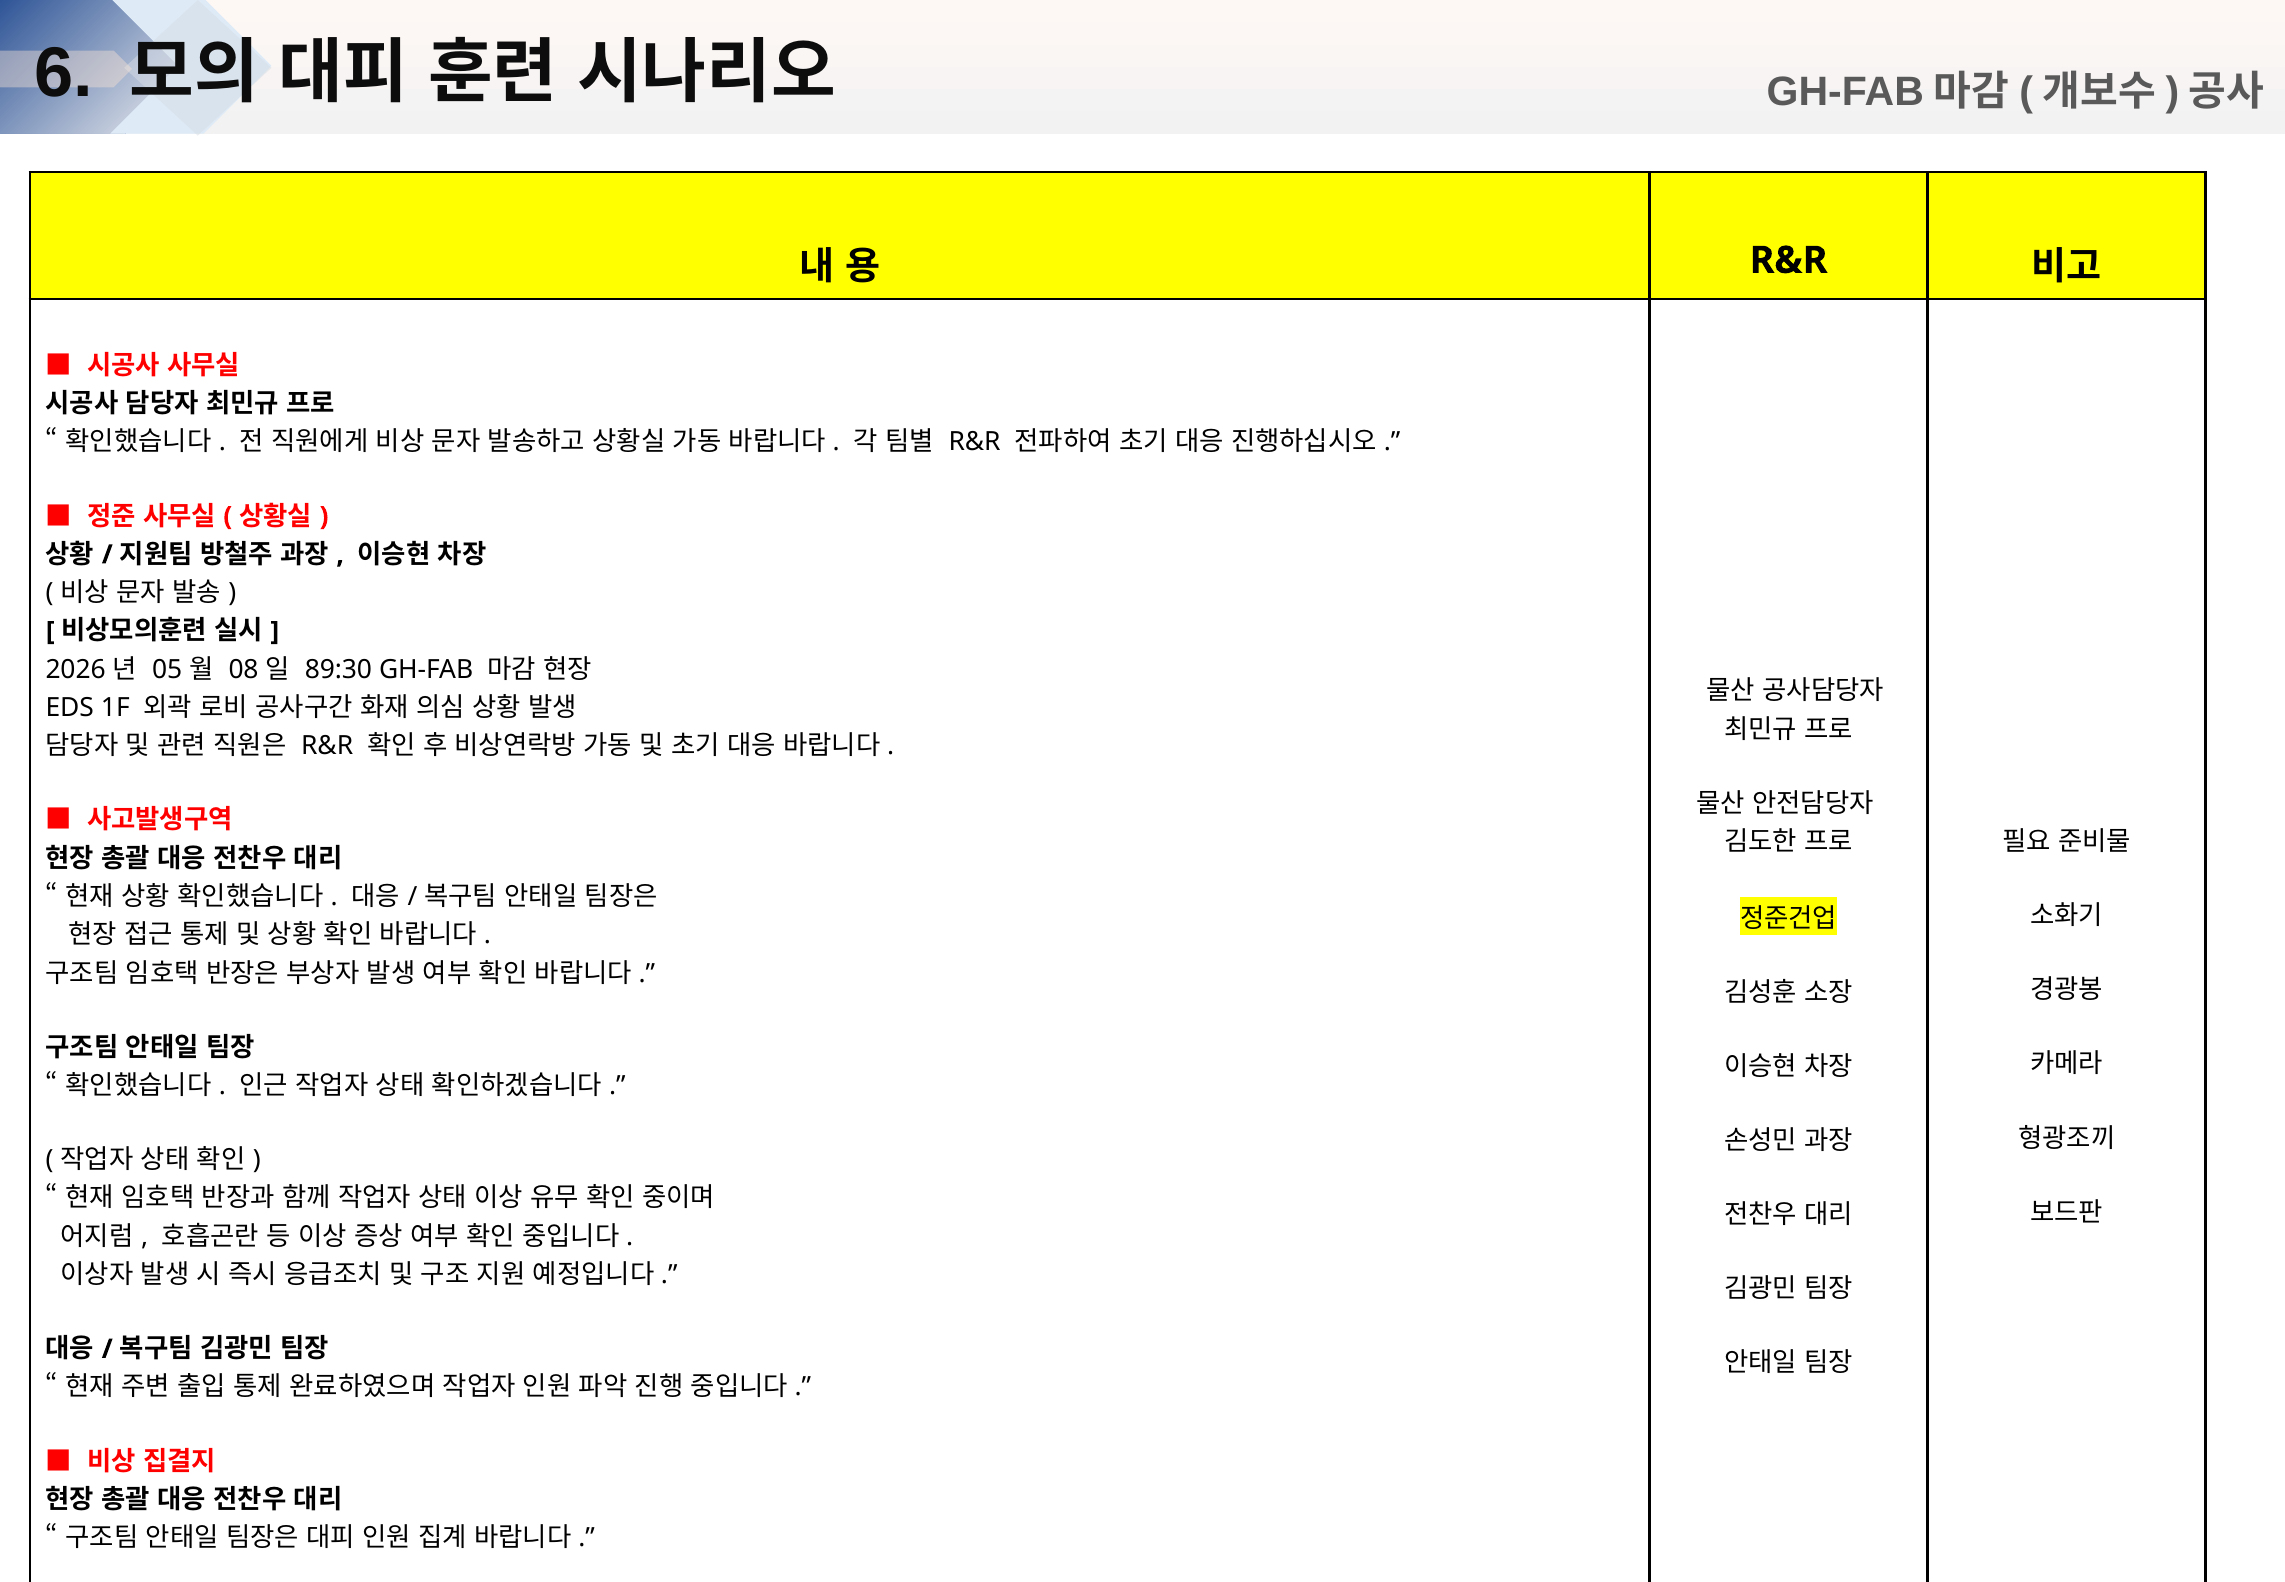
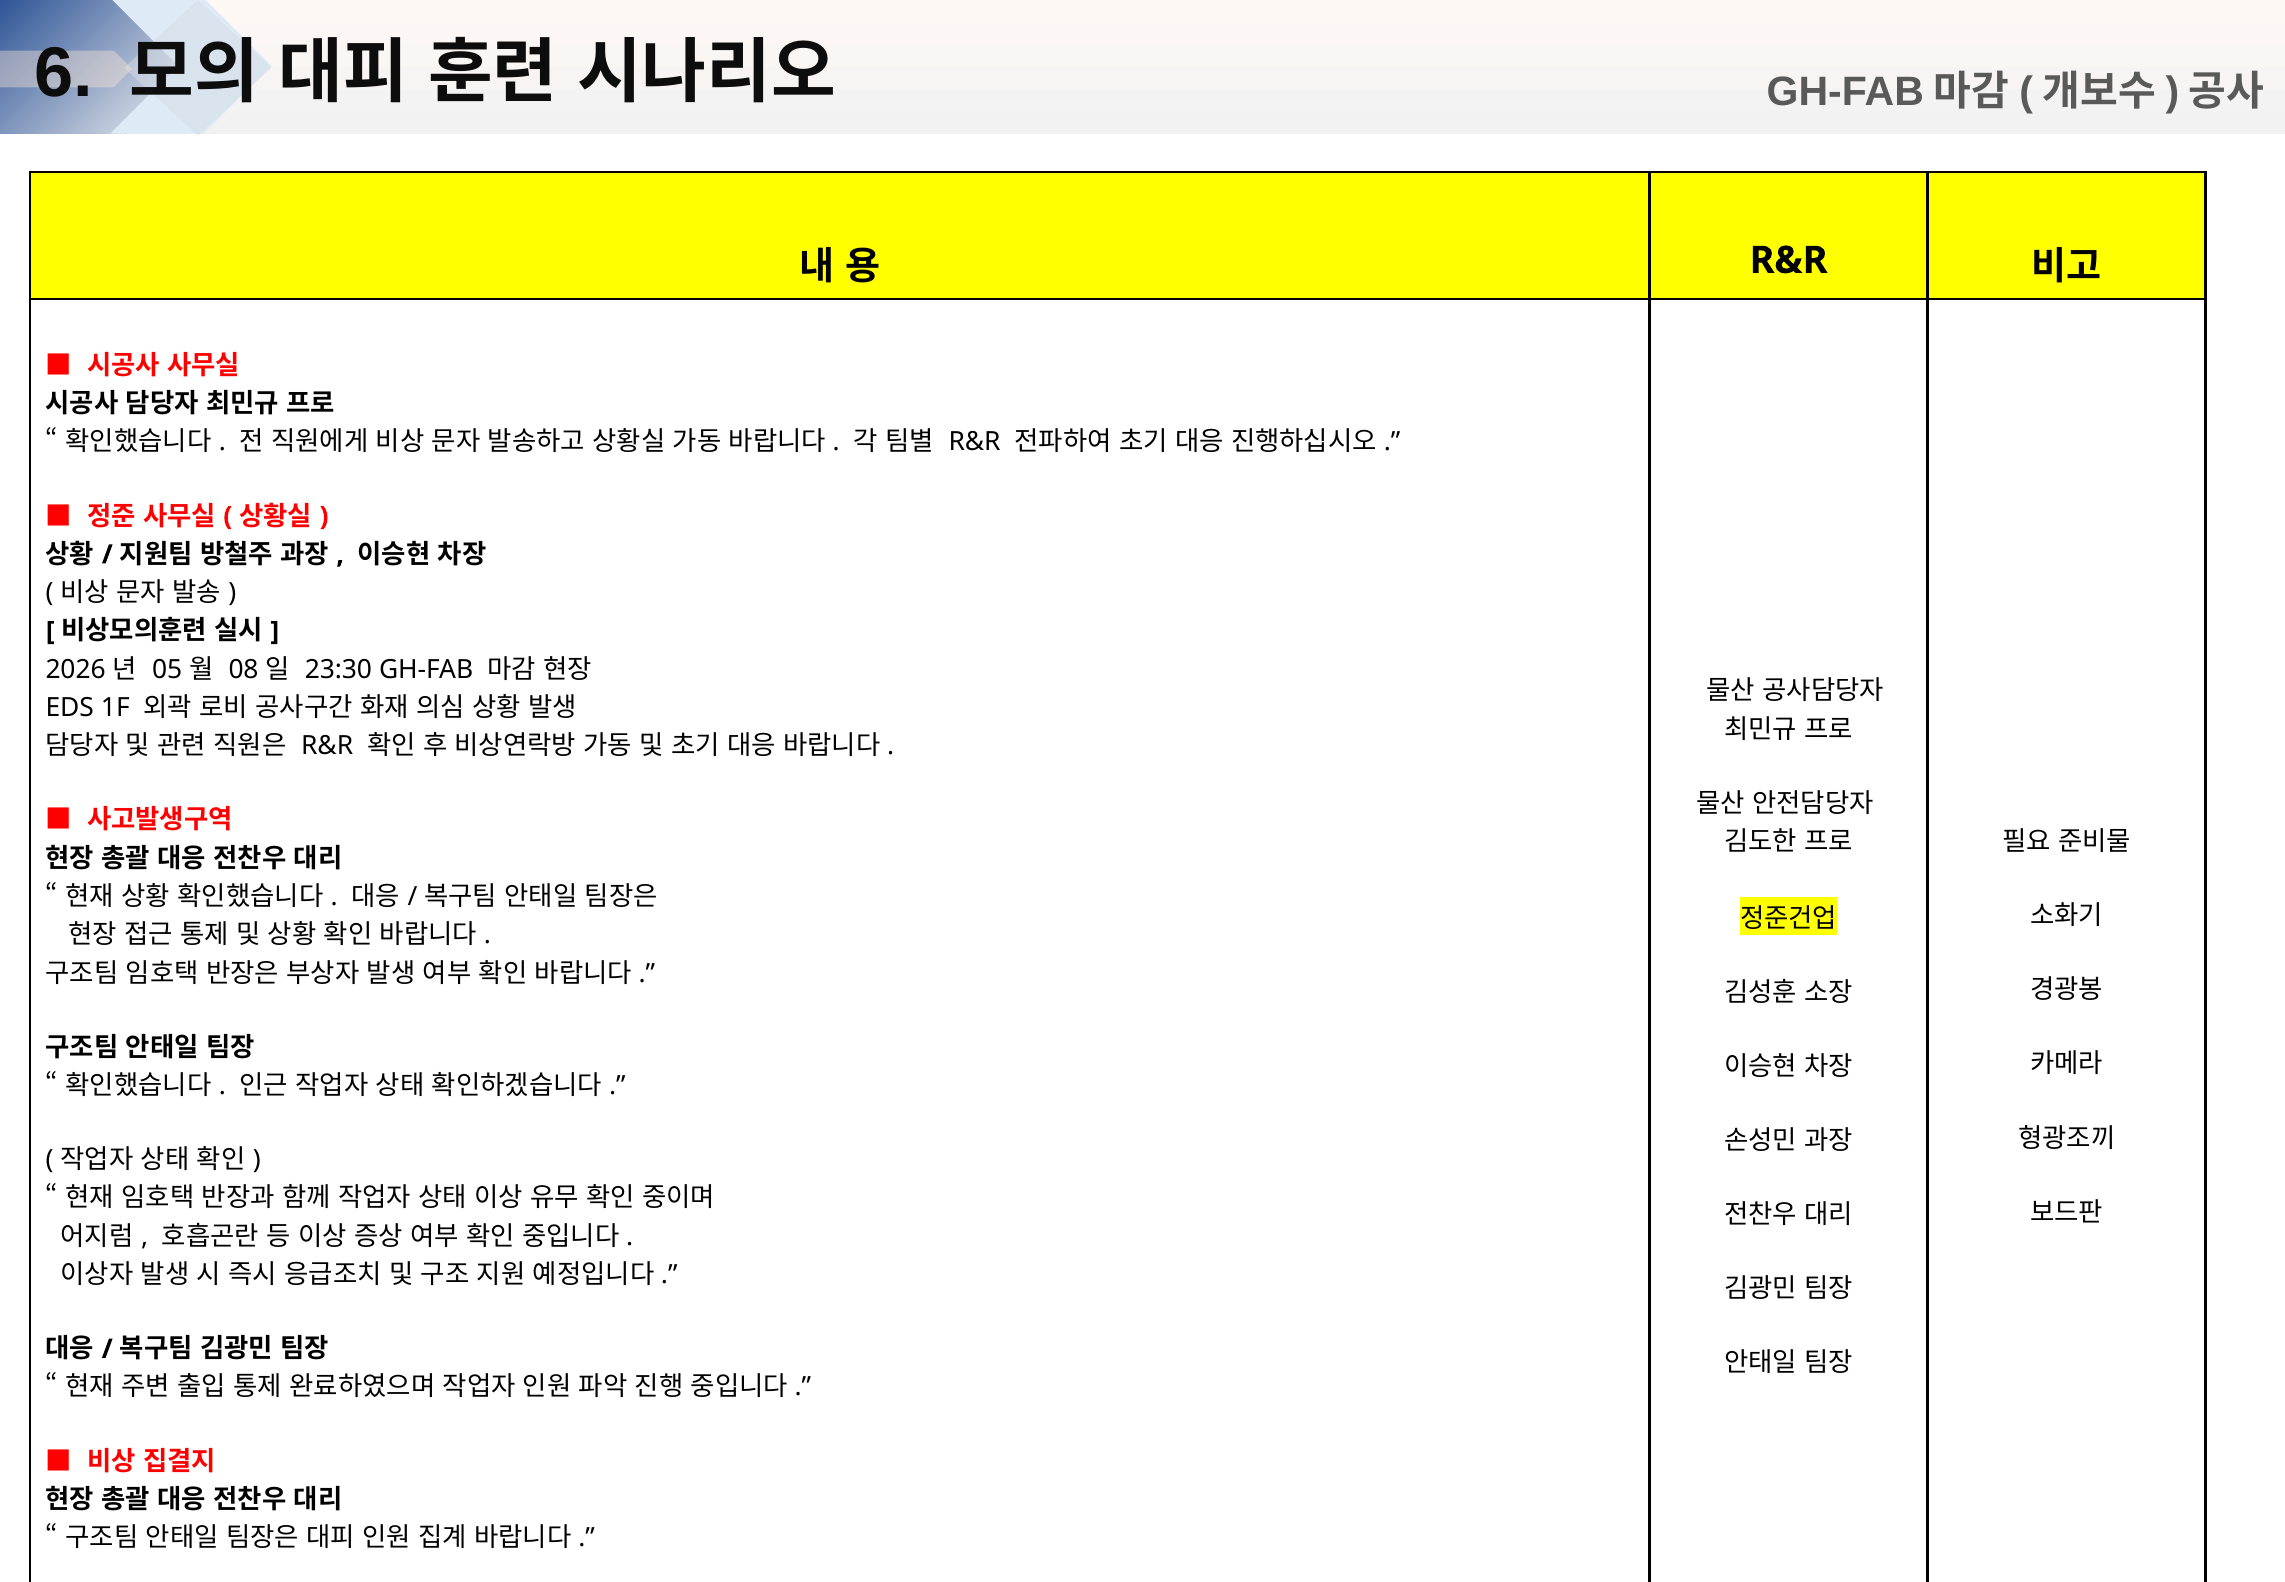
89:30: 89:30 -> 23:30 (338, 669)
